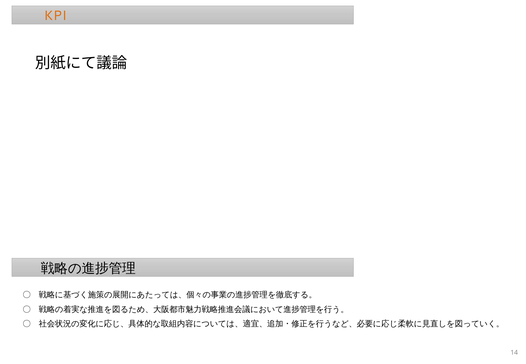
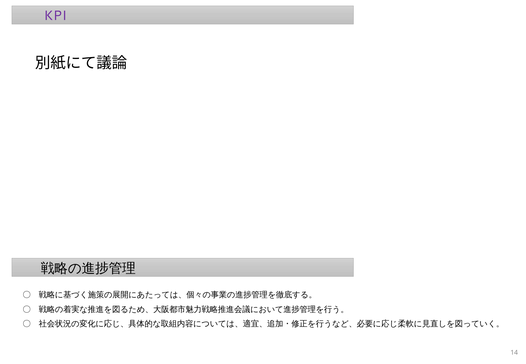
KPI colour: orange -> purple (55, 16)
